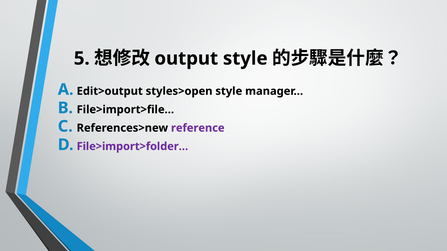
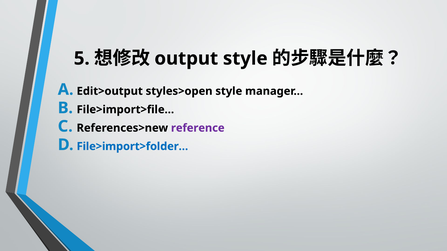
File>import>folder… colour: purple -> blue (132, 147)
